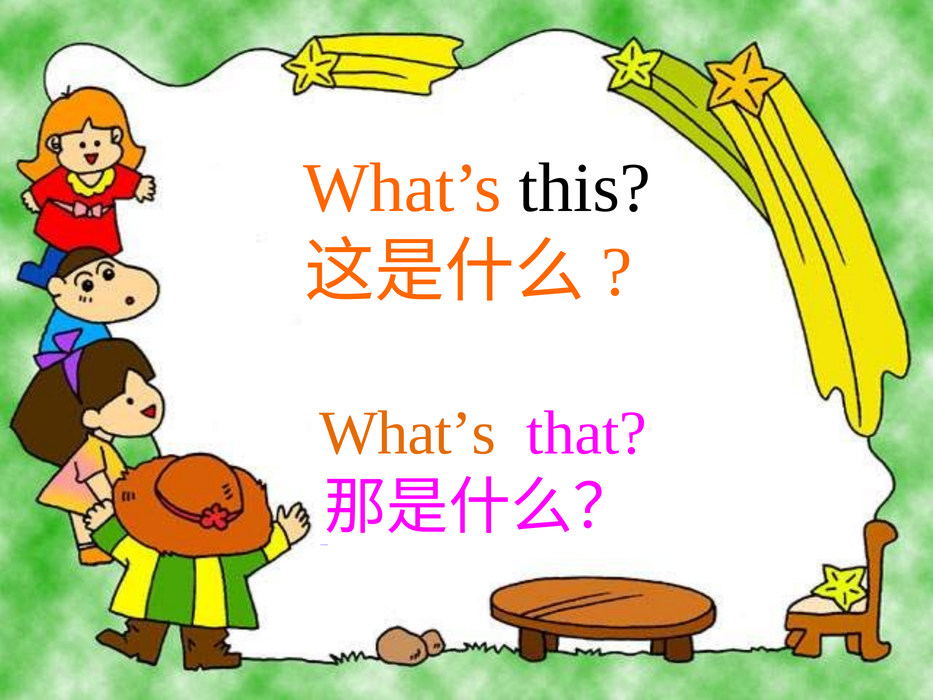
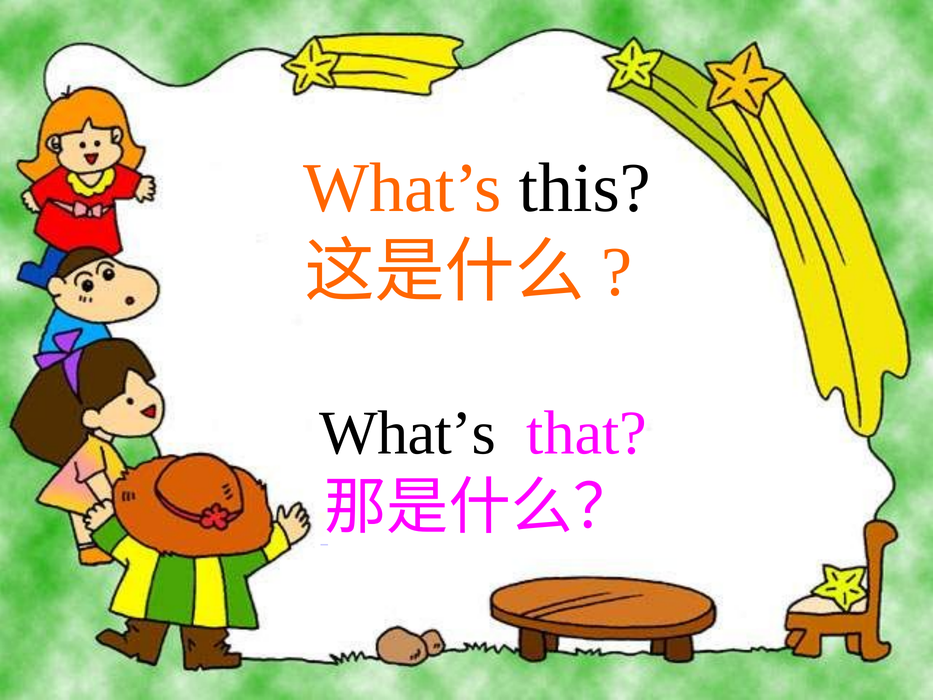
What’s colour: orange -> black (408, 433)
